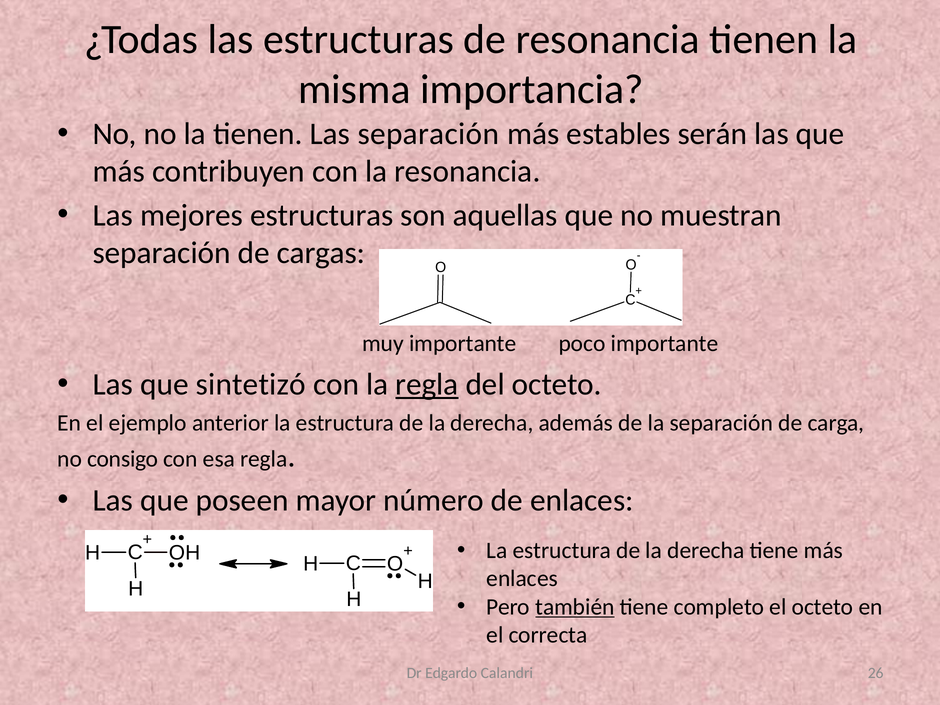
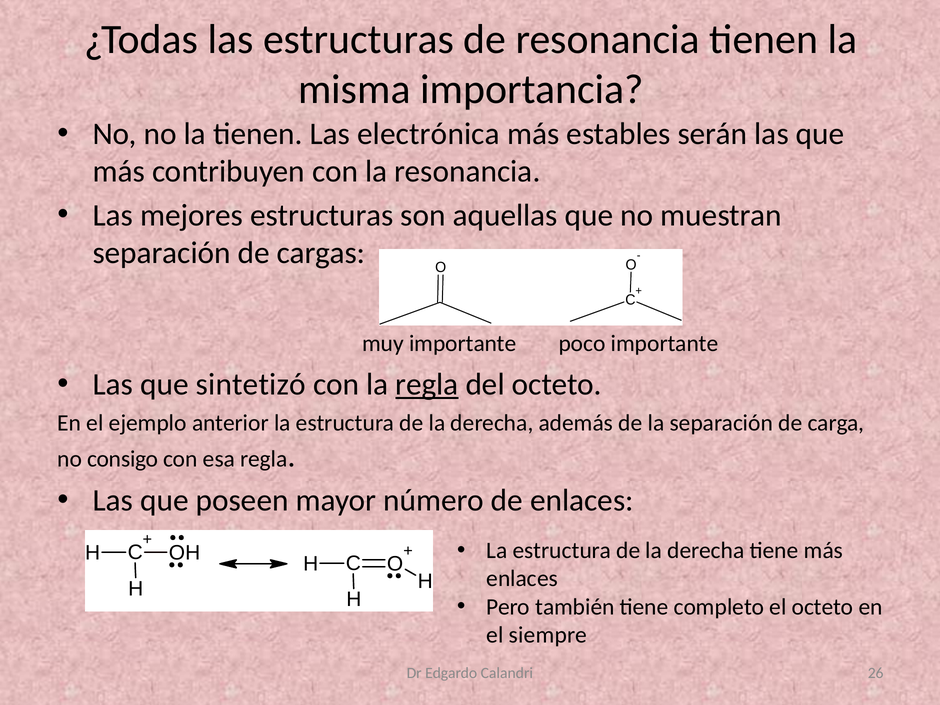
Las separación: separación -> electrónica (428, 134)
también underline: present -> none (575, 607)
correcta: correcta -> siempre (548, 635)
